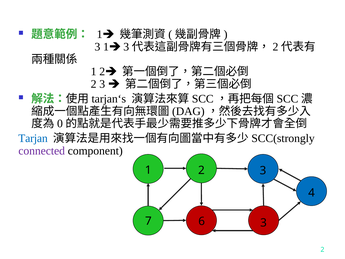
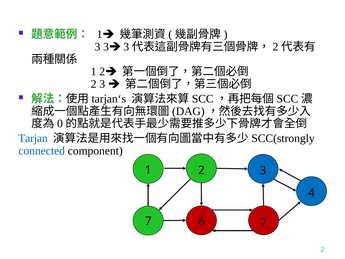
3 1: 1 -> 3 (106, 47)
connected colour: purple -> blue (42, 151)
6 3: 3 -> 7 (263, 223)
